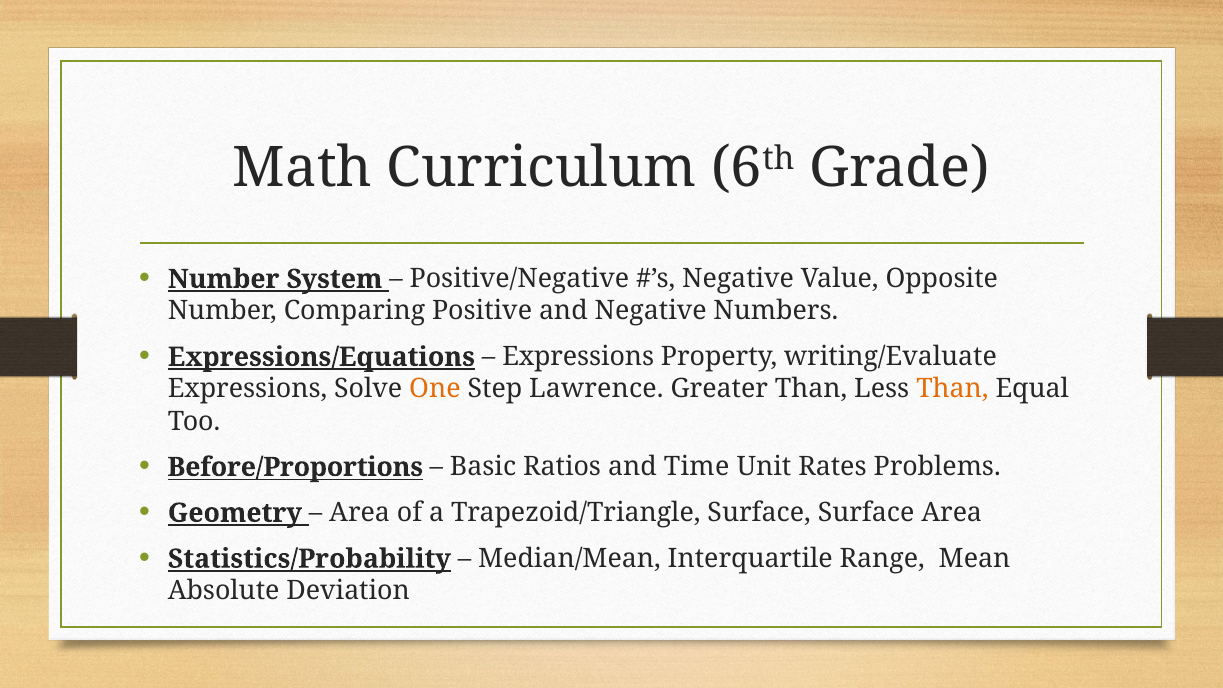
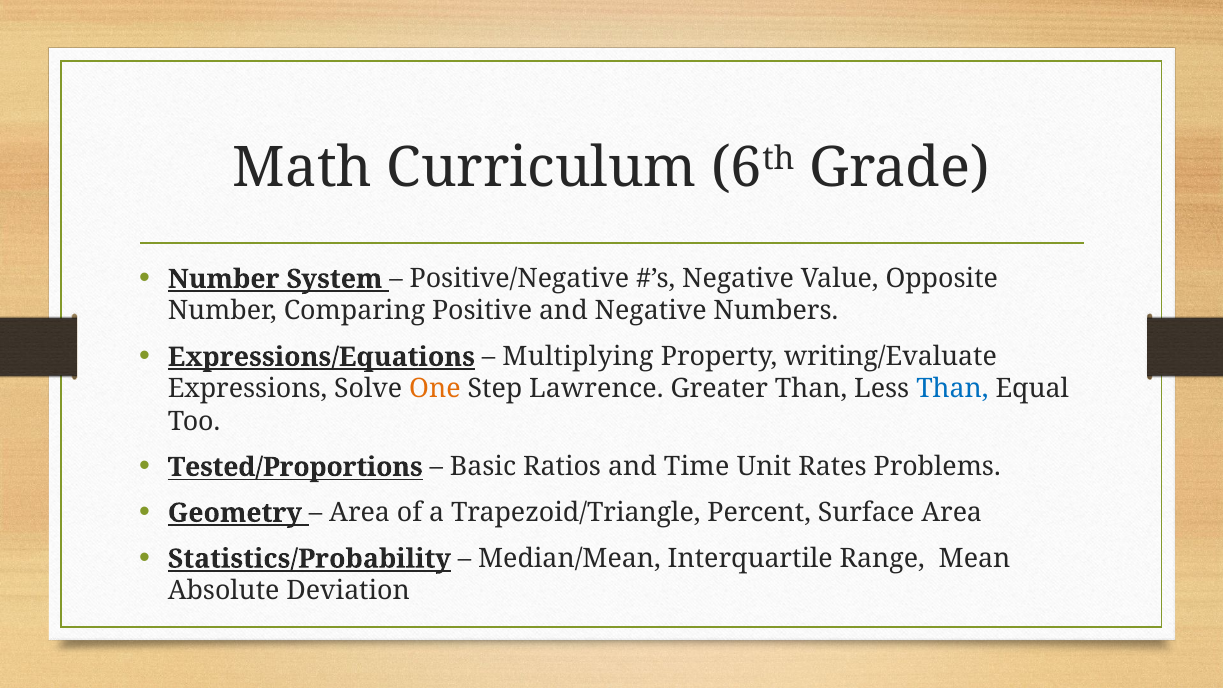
Expressions: Expressions -> Multiplying (578, 357)
Than colour: orange -> blue (952, 389)
Before/Proportions: Before/Proportions -> Tested/Proportions (295, 467)
Trapezoid/Triangle Surface: Surface -> Percent (759, 513)
